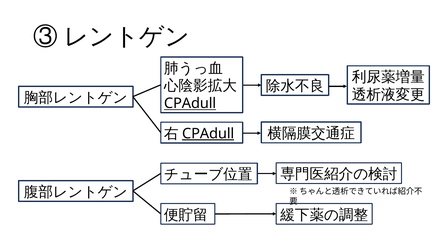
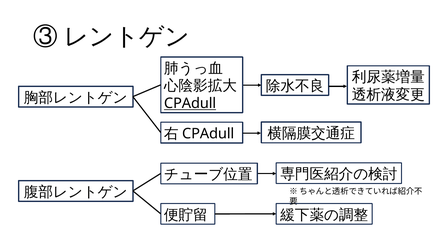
CPAdull underline: present -> none (208, 134)
